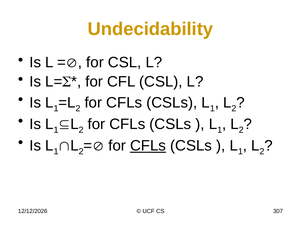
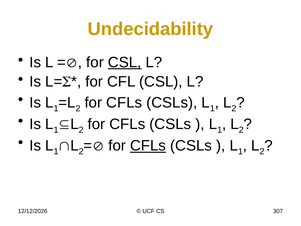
CSL underline: none -> present (125, 62)
